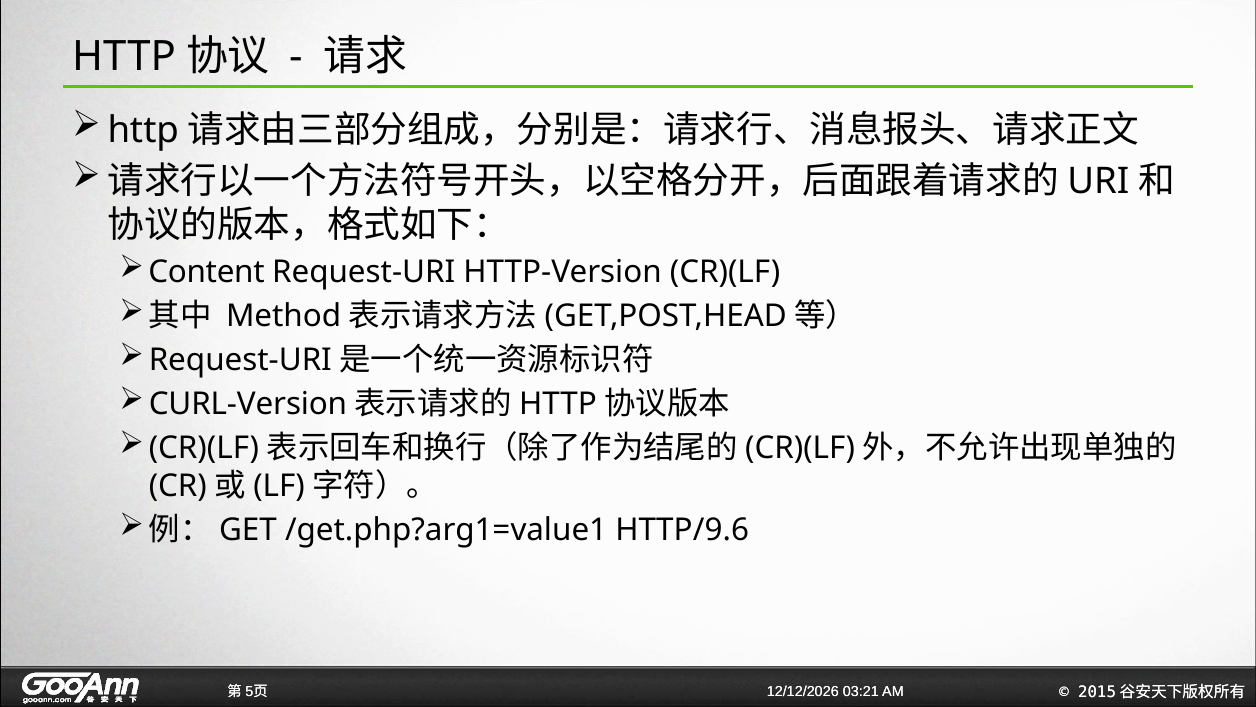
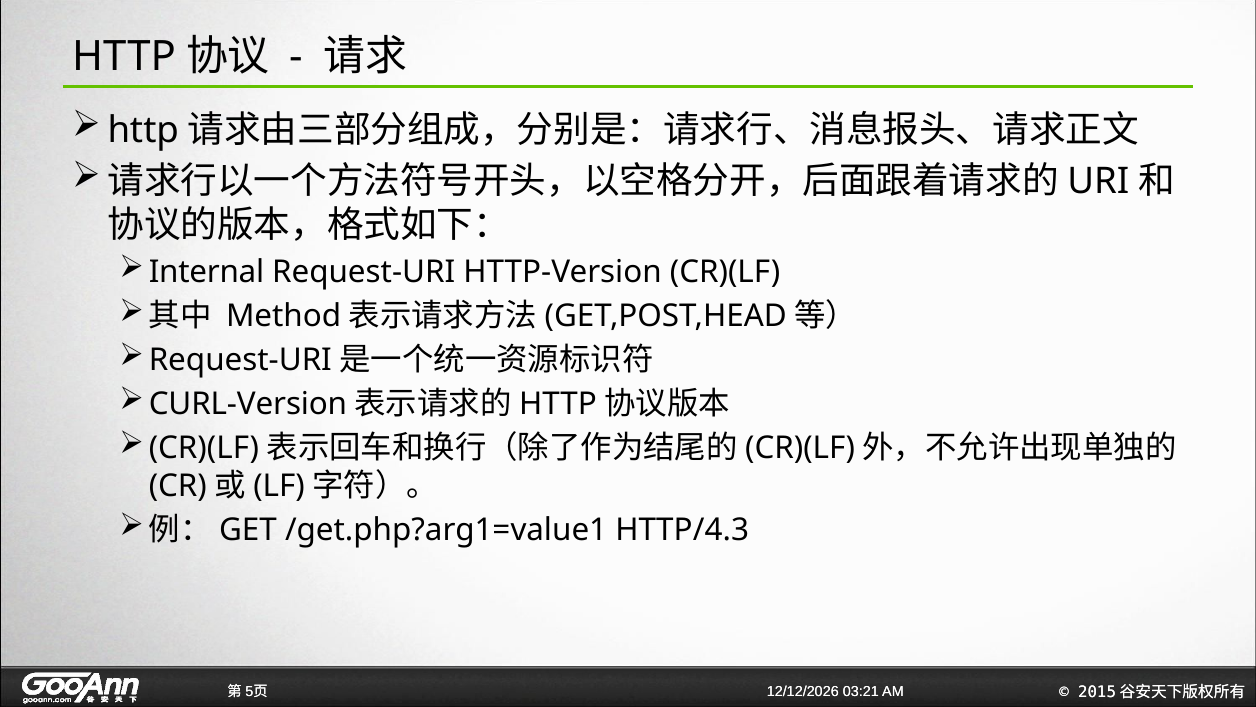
Content: Content -> Internal (206, 272)
HTTP/9.6: HTTP/9.6 -> HTTP/4.3 (682, 530)
